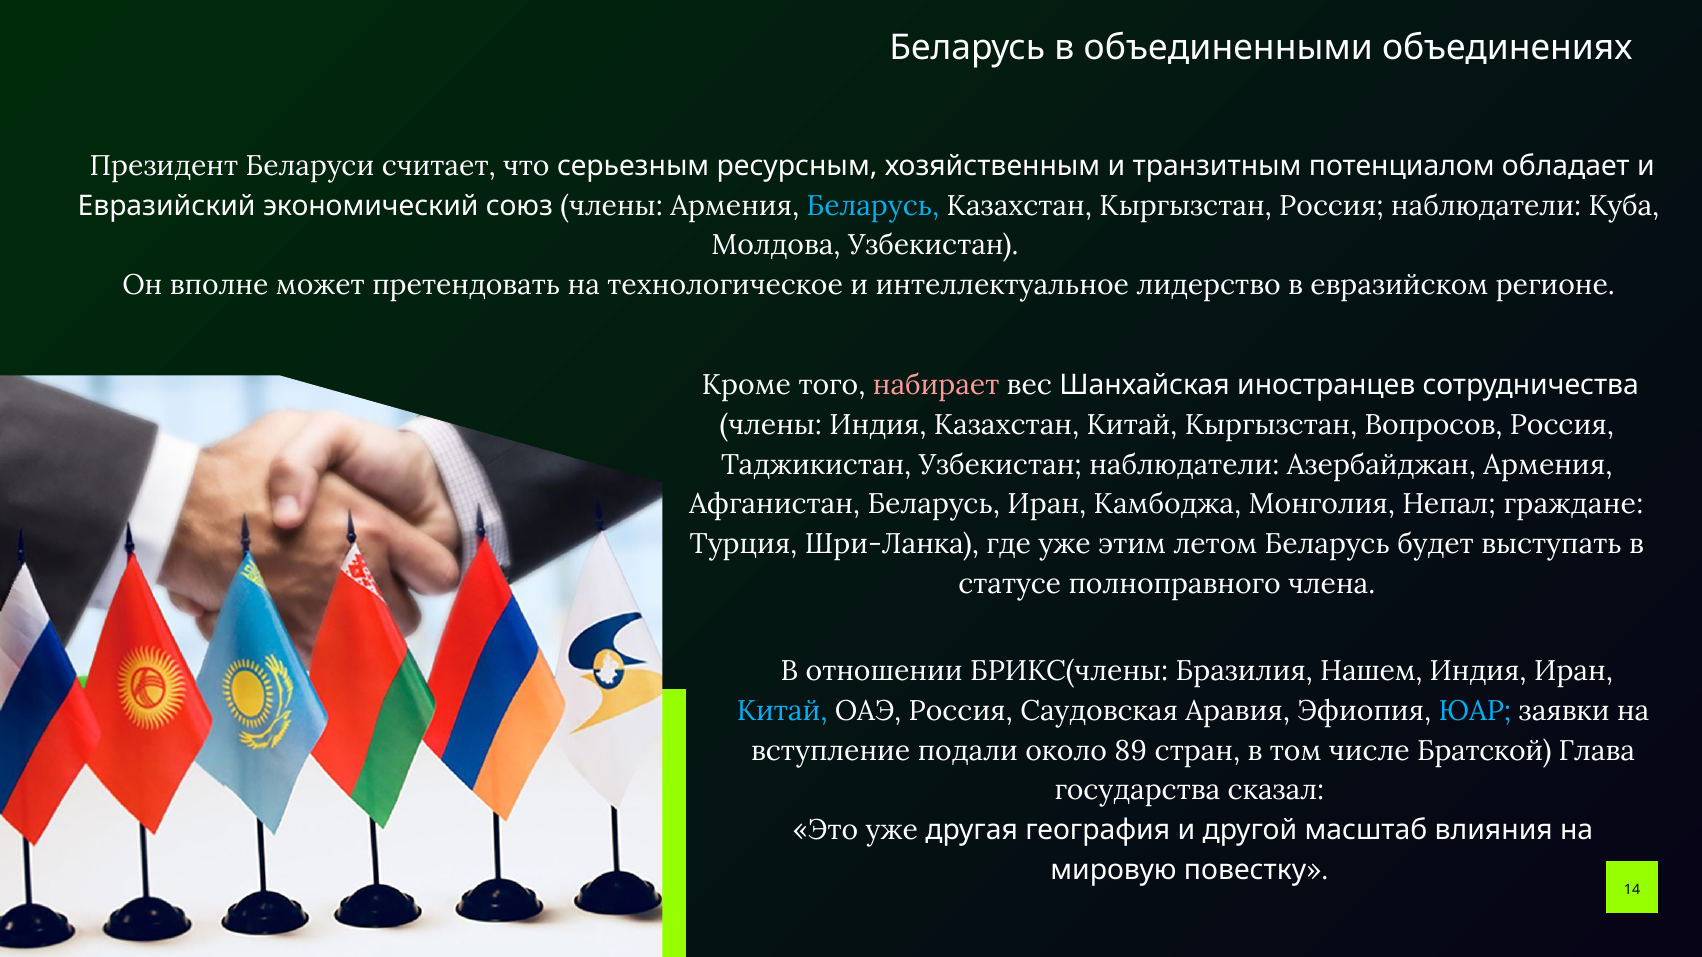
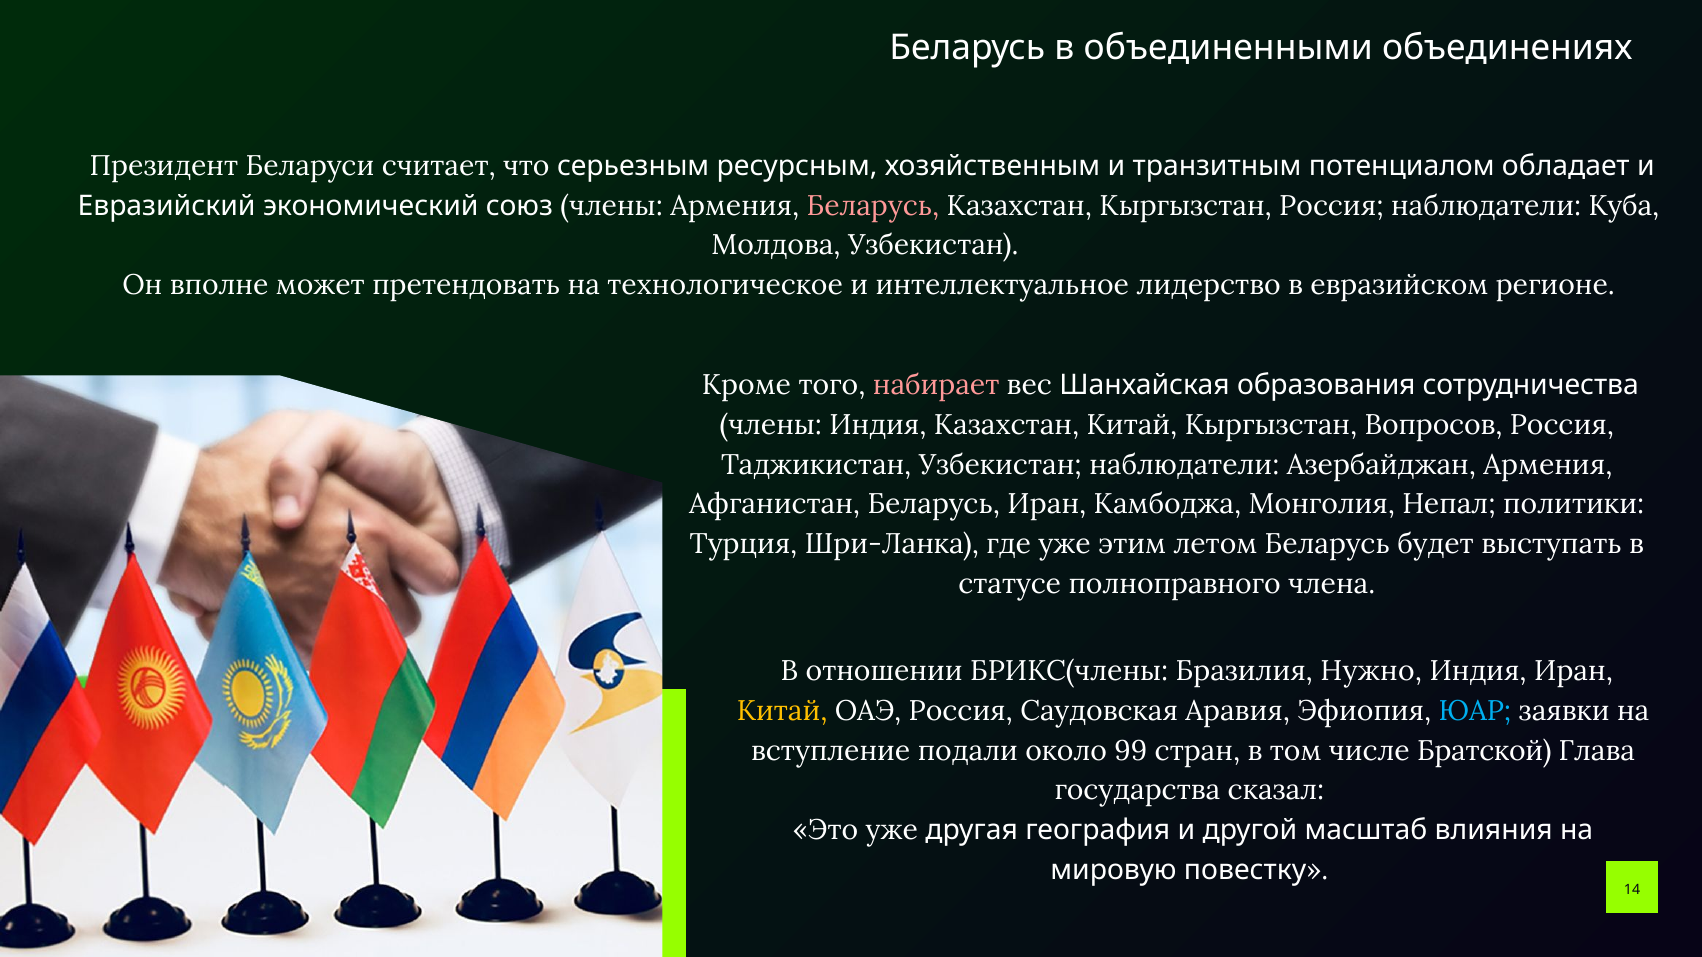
Беларусь colour: light blue -> pink (873, 206)
иностранцев: иностранцев -> образования (1326, 386)
граждане: граждане -> политики (1574, 505)
Нашем: Нашем -> Нужно (1371, 672)
Китай colour: light blue -> yellow (782, 712)
89: 89 -> 99 (1131, 751)
